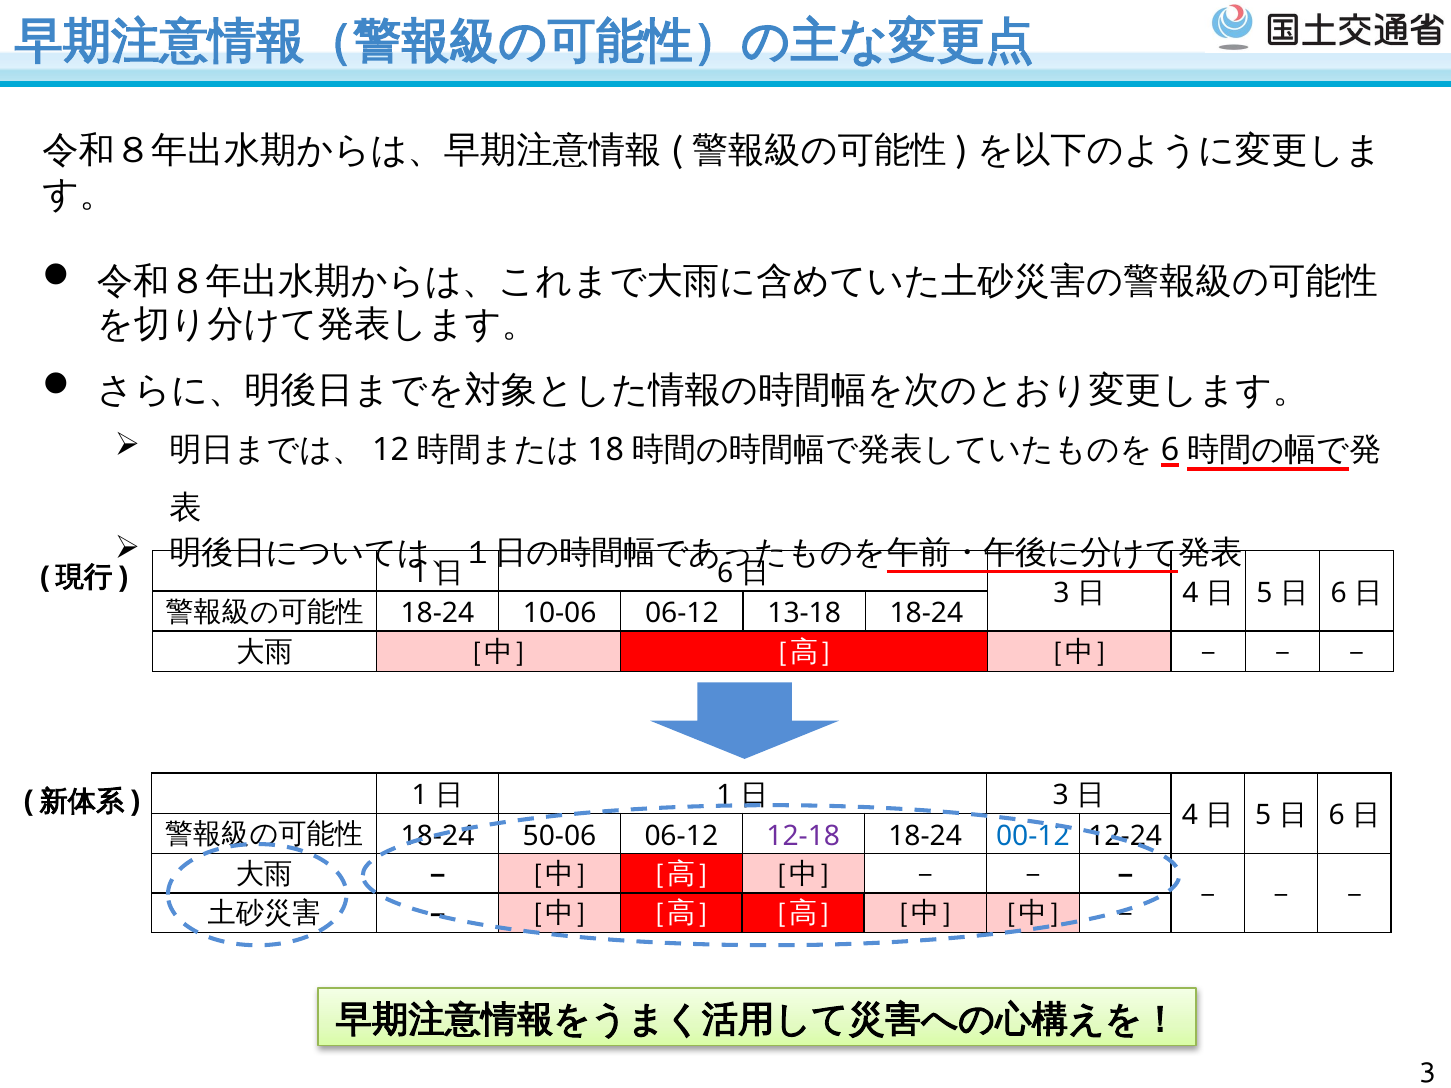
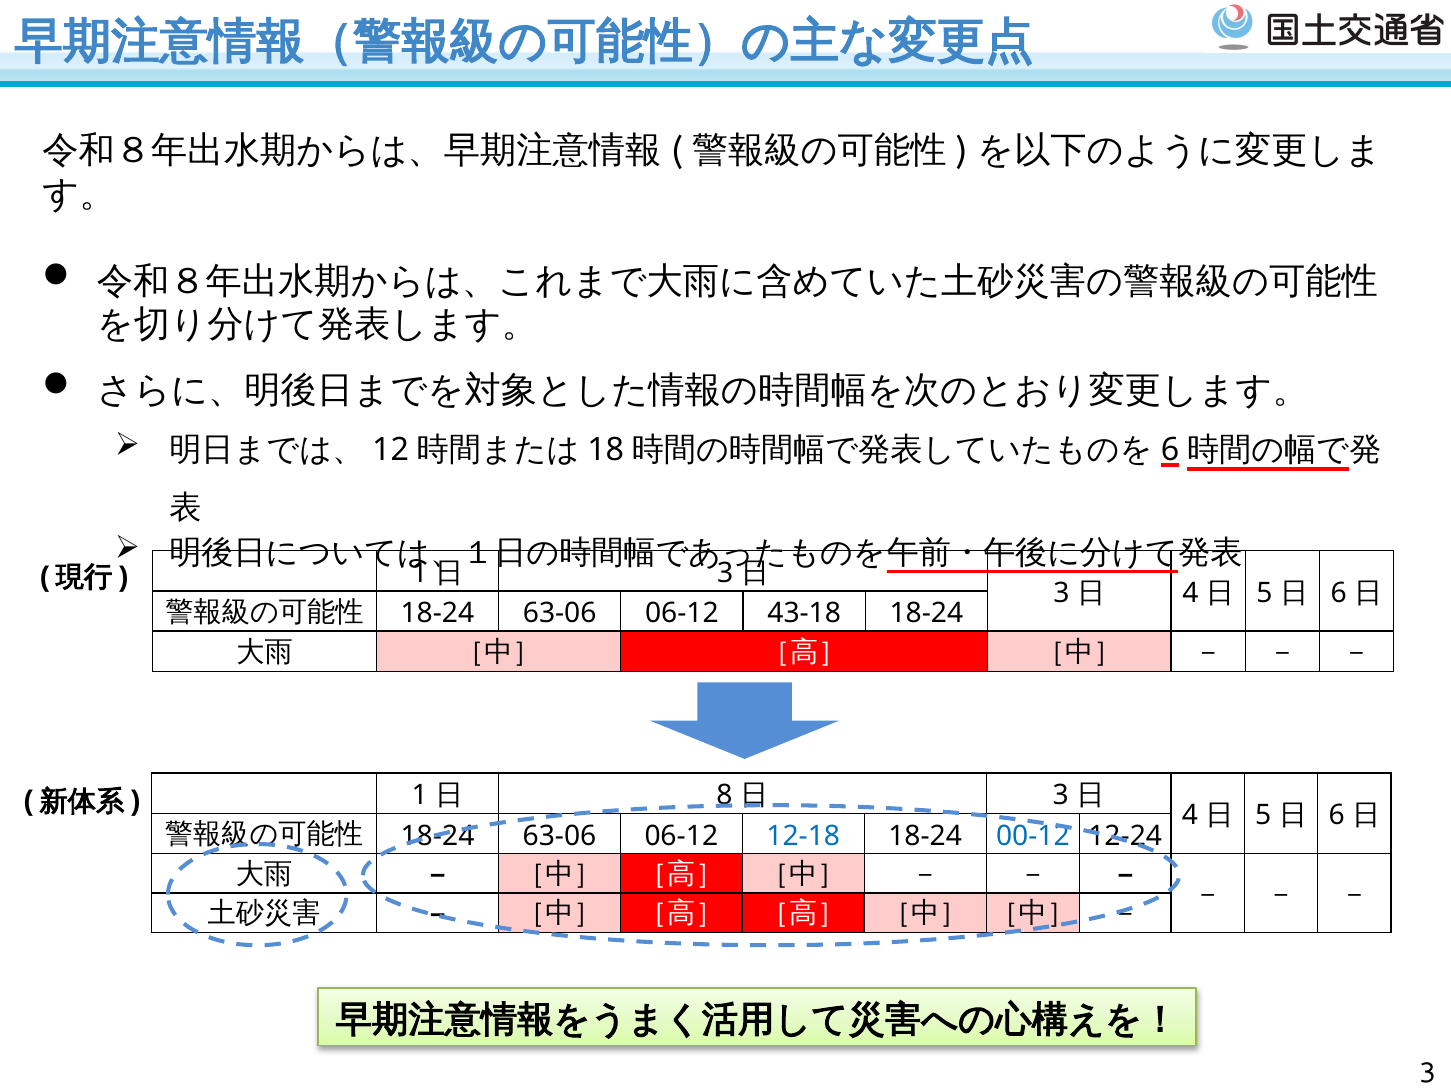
6: 6 -> 3 (725, 573)
10-06: 10-06 -> 63-06 (560, 614)
13-18: 13-18 -> 43-18 (804, 614)
1: 1 -> 8 (724, 796)
50-06: 50-06 -> 63-06 (559, 836)
12-18 colour: purple -> blue (803, 836)
